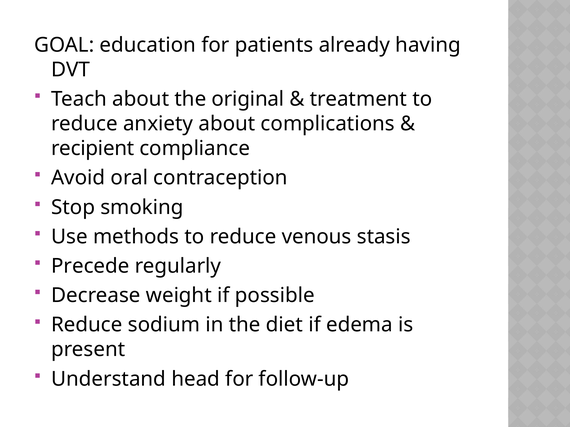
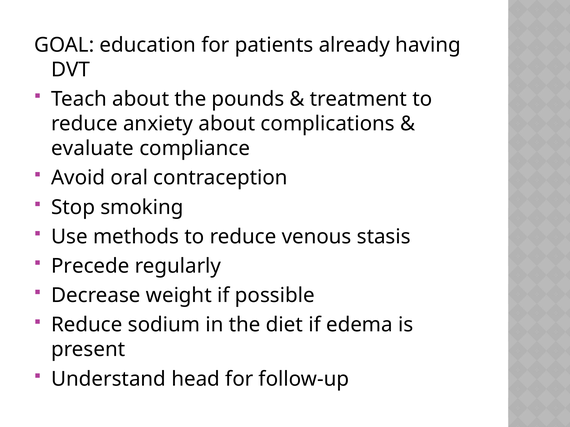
original: original -> pounds (248, 99)
recipient: recipient -> evaluate (93, 149)
